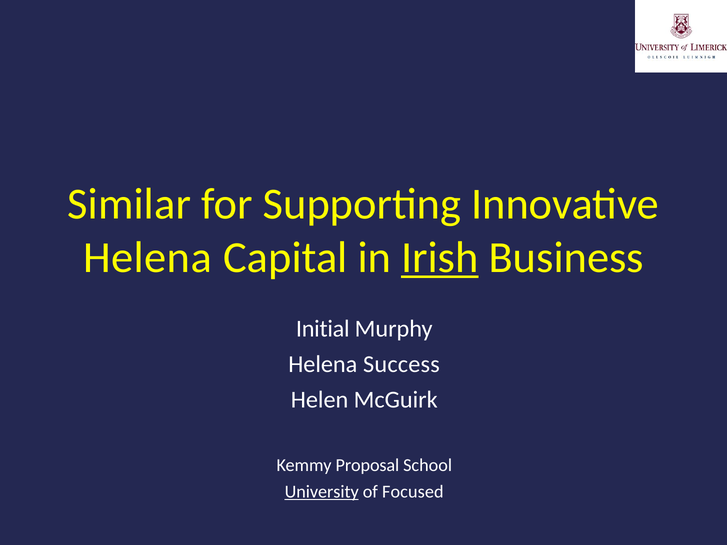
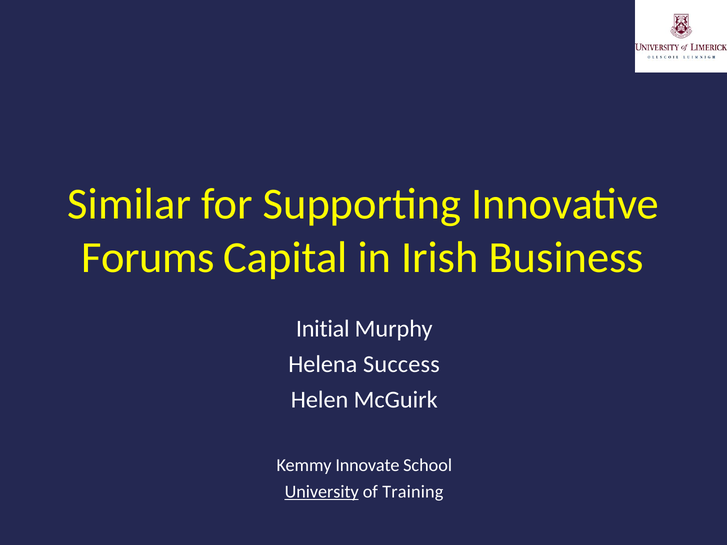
Helena: Helena -> Forums (148, 258)
Irish underline: present -> none (440, 258)
Proposal: Proposal -> Innovate (367, 465)
Focused: Focused -> Training (413, 492)
